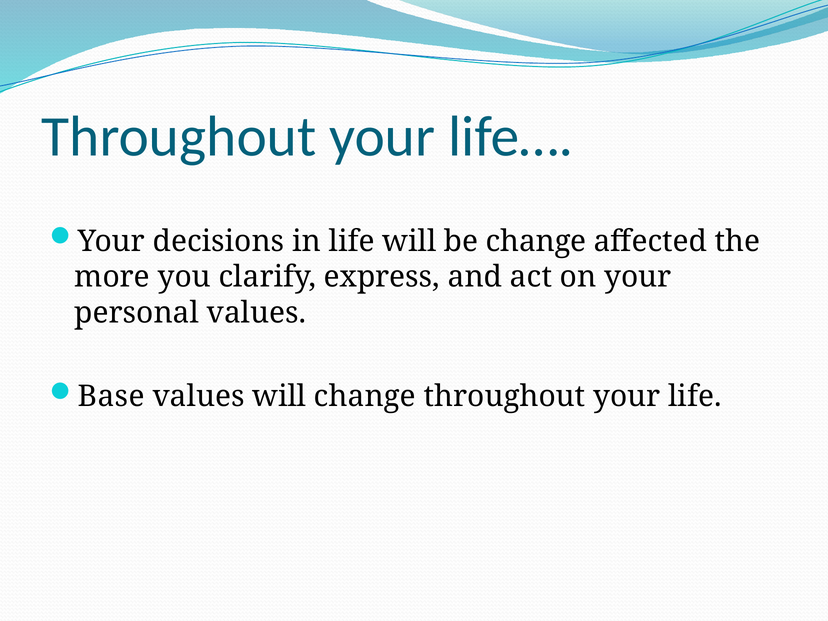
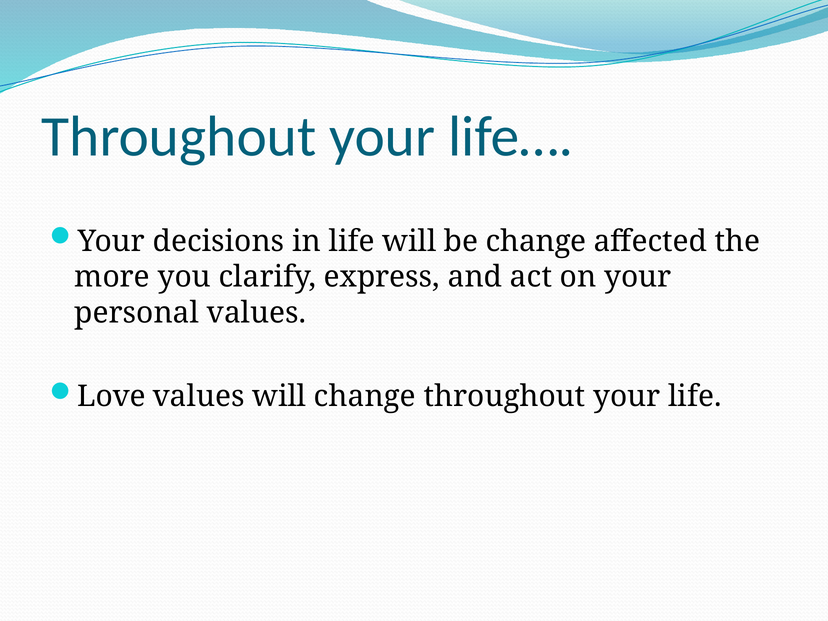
Base: Base -> Love (112, 397)
